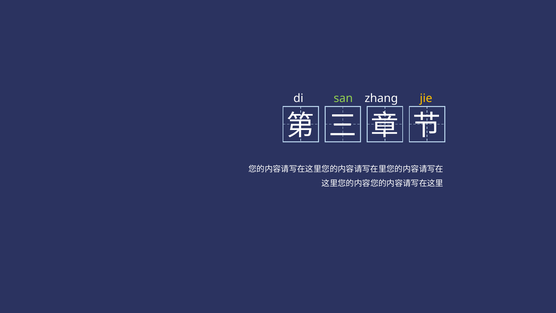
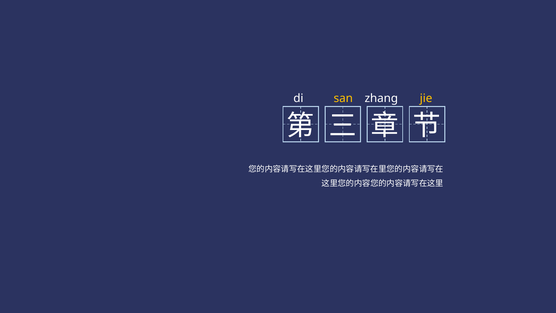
san colour: light green -> yellow (343, 98)
